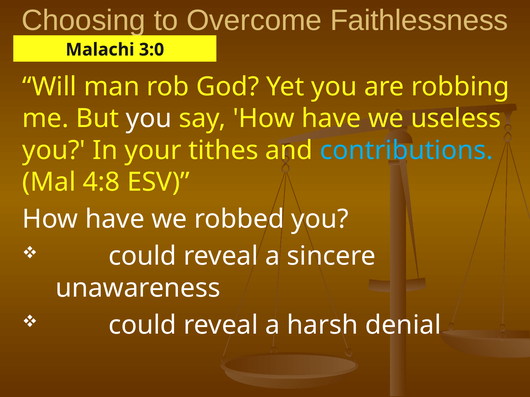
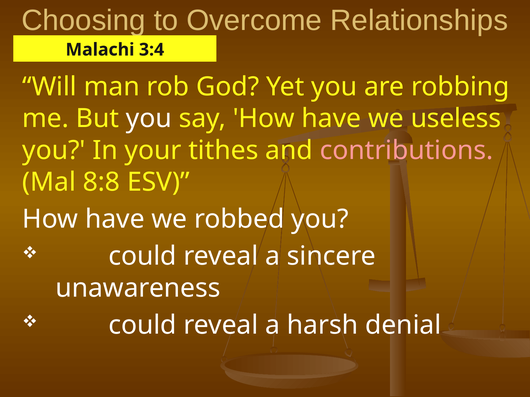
Faithlessness: Faithlessness -> Relationships (419, 20)
3:0: 3:0 -> 3:4 (152, 50)
contributions colour: light blue -> pink (407, 151)
4:8: 4:8 -> 8:8 (101, 182)
